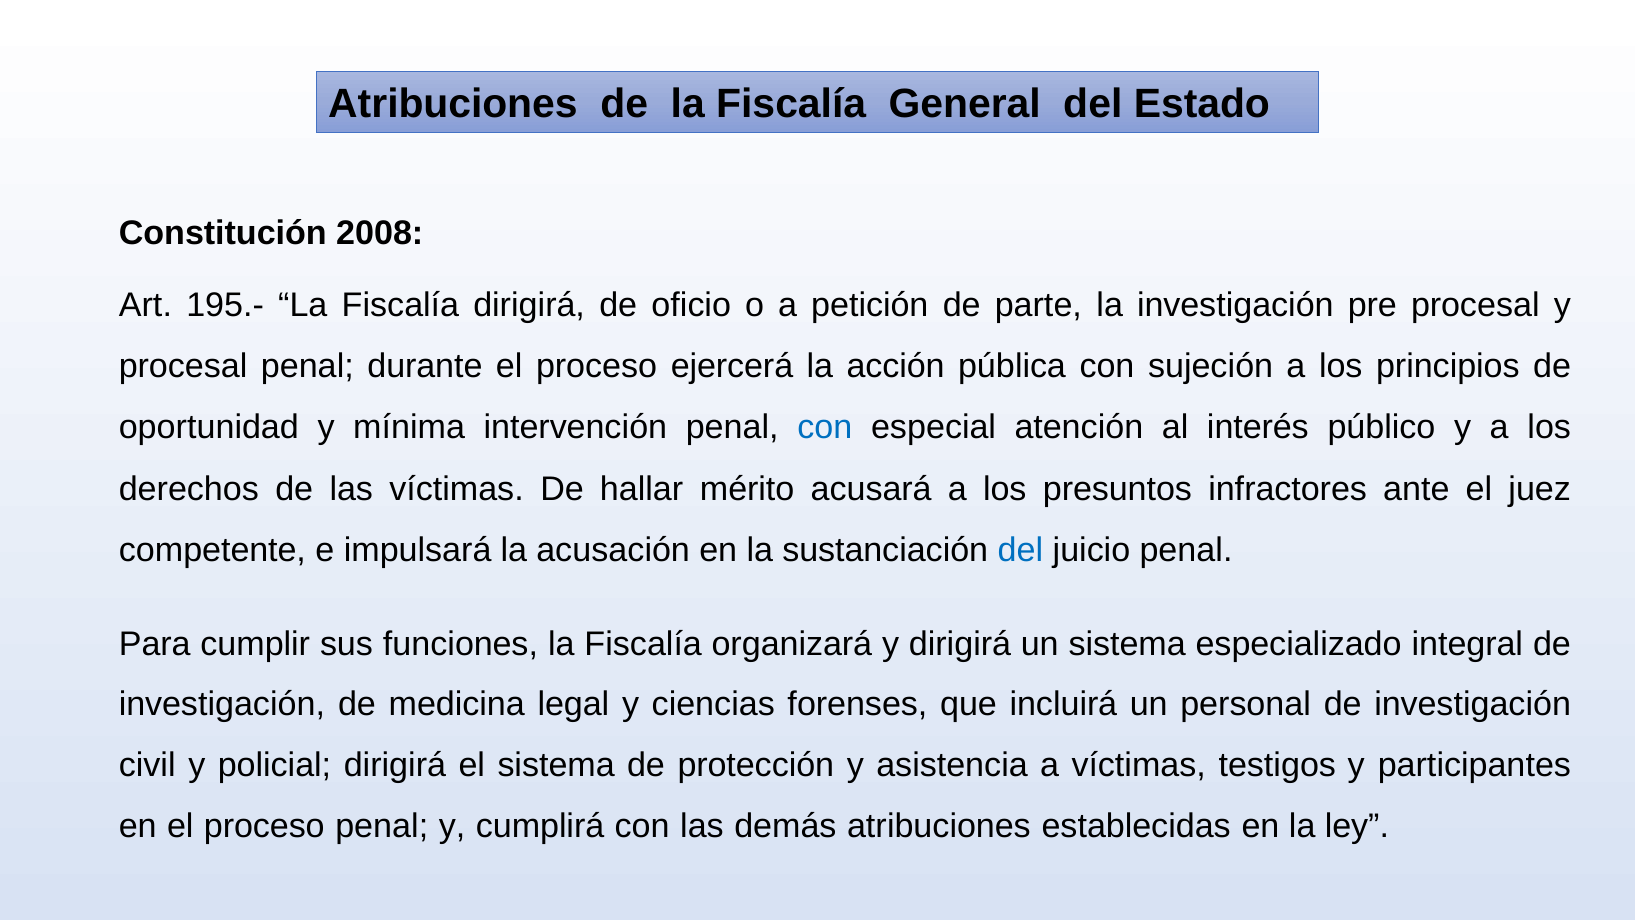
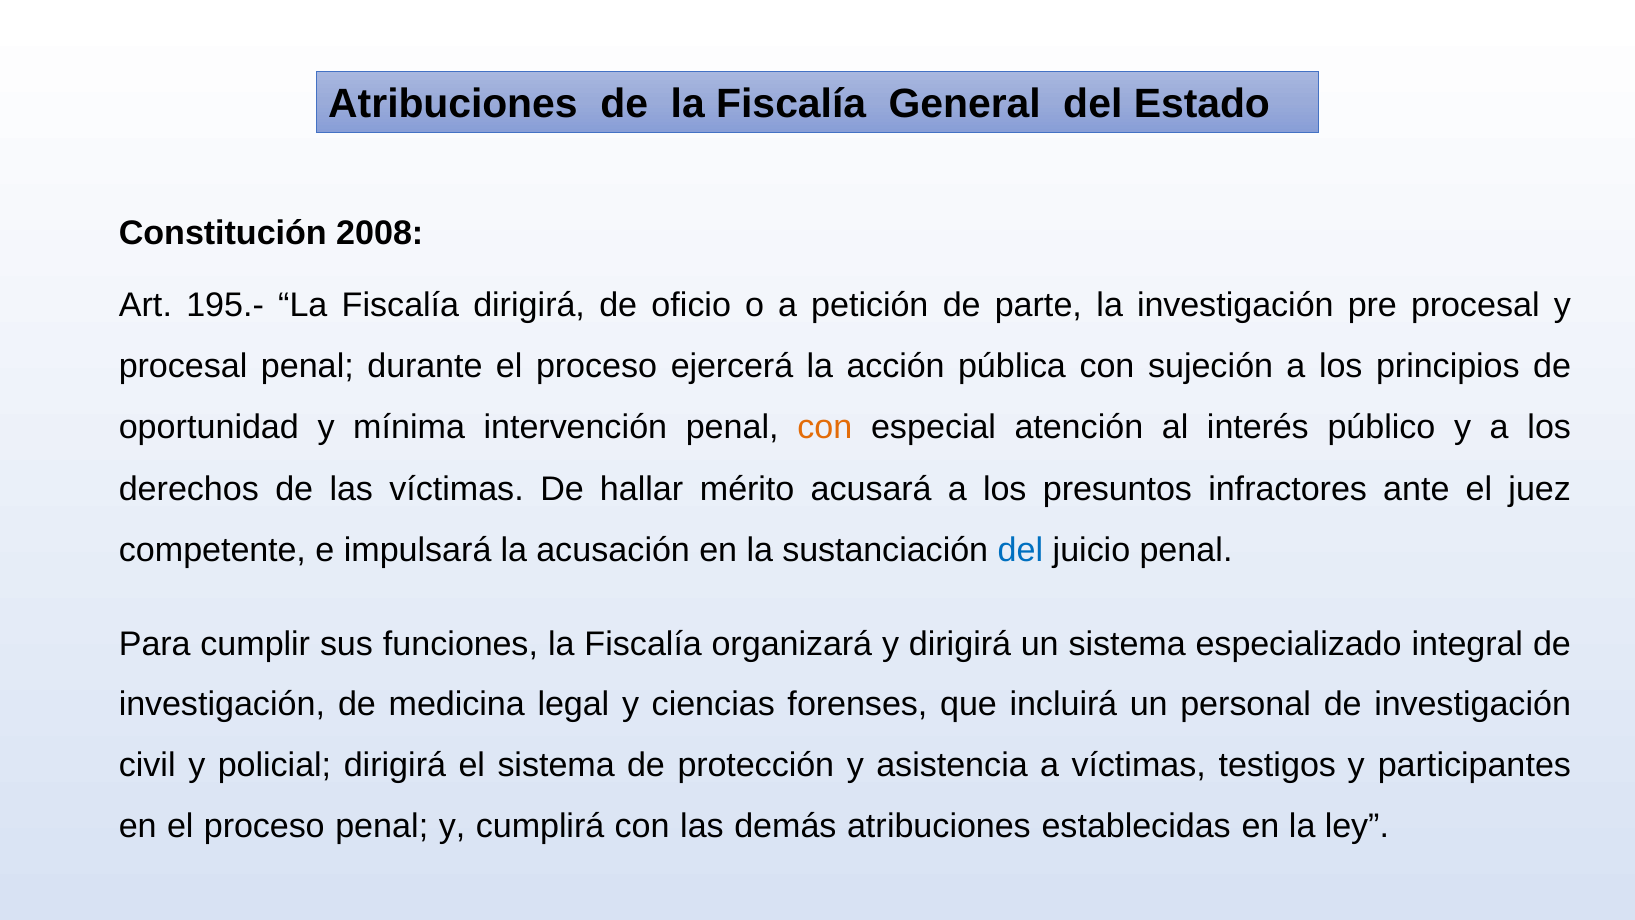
con colour: blue -> orange (825, 427)
